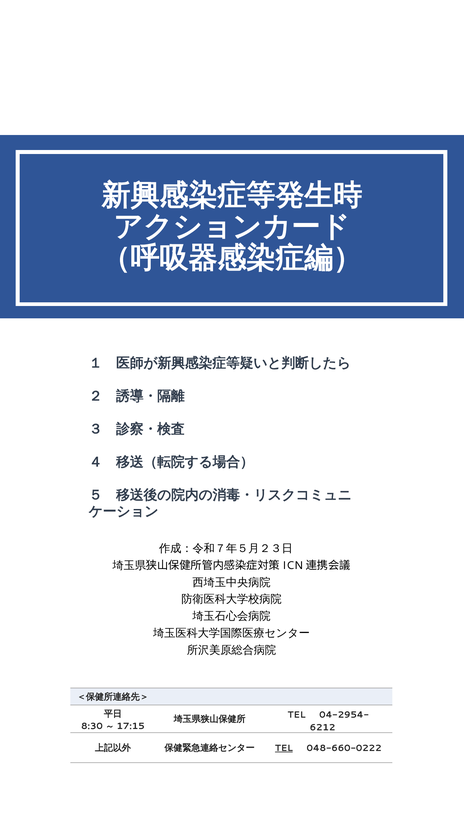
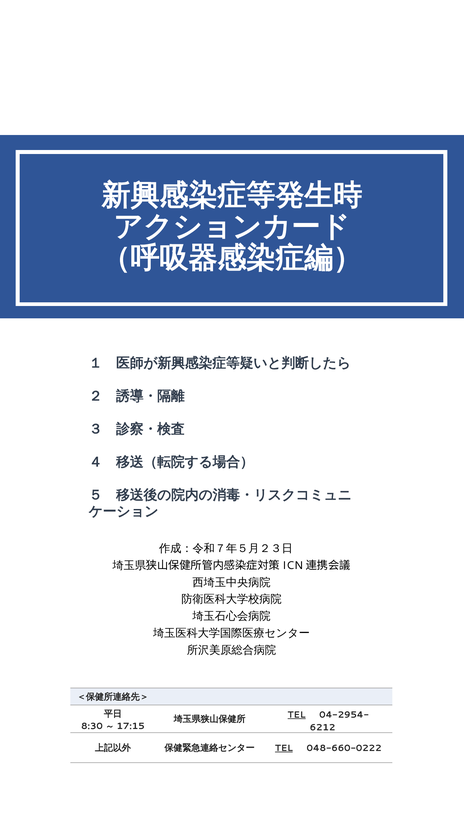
TEL underline: none -> present (297, 715)
